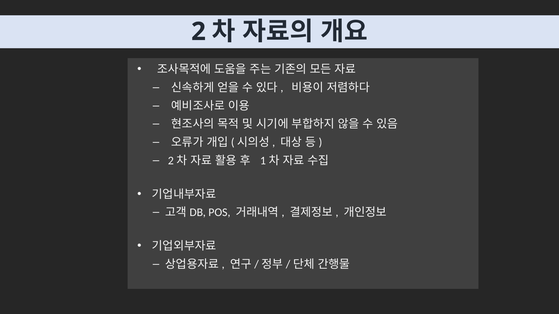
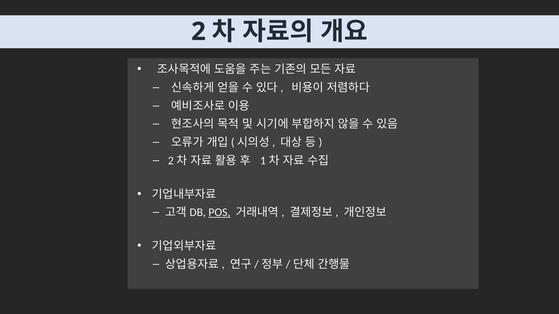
POS underline: none -> present (219, 213)
